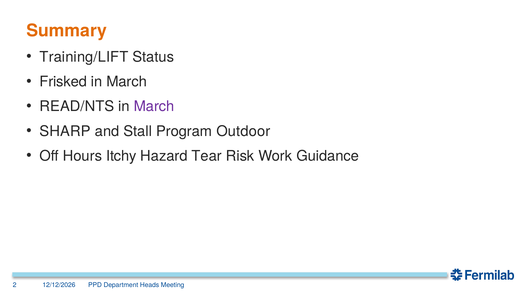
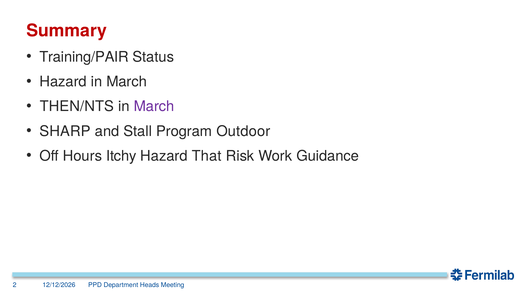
Summary colour: orange -> red (67, 31)
Training/LIFT: Training/LIFT -> Training/PAIR (84, 57)
Frisked: Frisked -> Hazard (63, 82)
READ/NTS: READ/NTS -> THEN/NTS (77, 107)
Tear: Tear -> That (207, 156)
